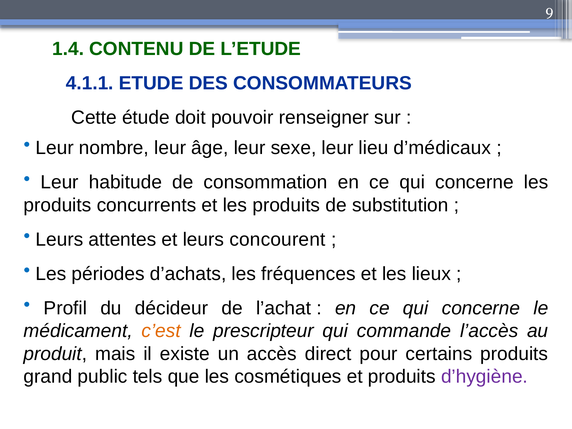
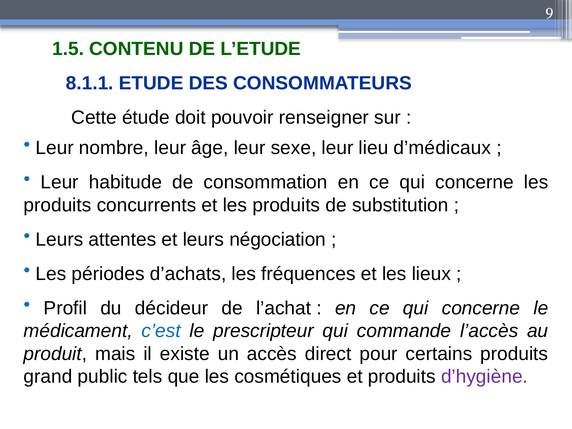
1.4: 1.4 -> 1.5 (68, 49)
4.1.1: 4.1.1 -> 8.1.1 (90, 83)
concourent: concourent -> négociation (278, 239)
c’est colour: orange -> blue (161, 331)
